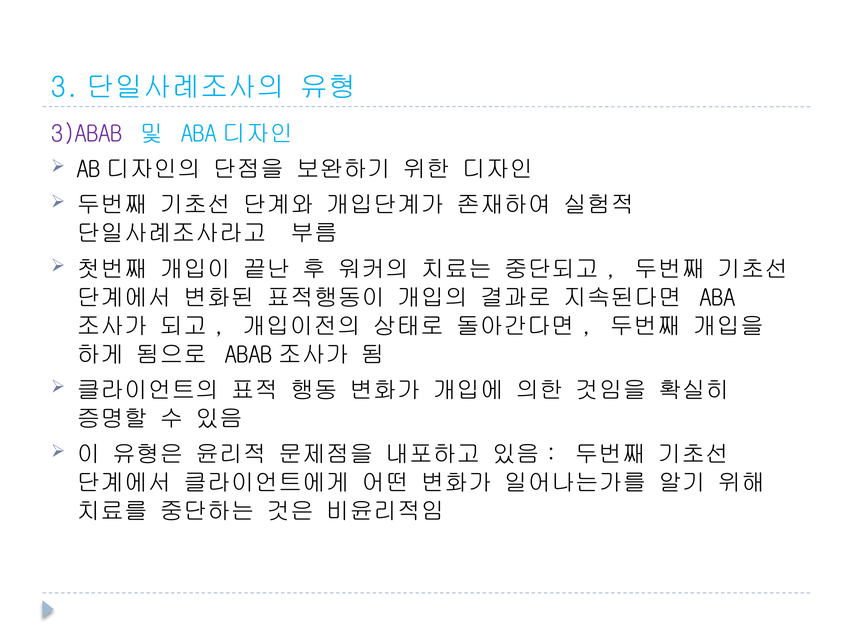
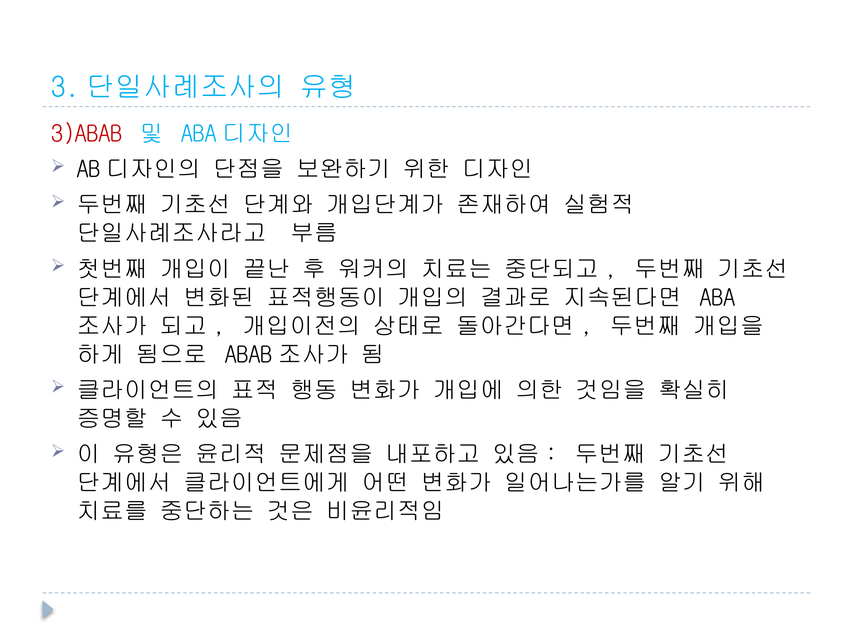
3)ABAB colour: purple -> red (87, 134)
